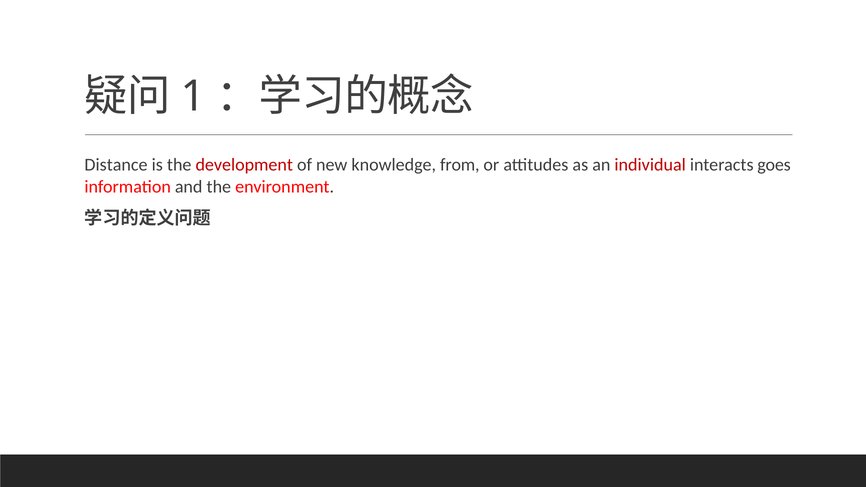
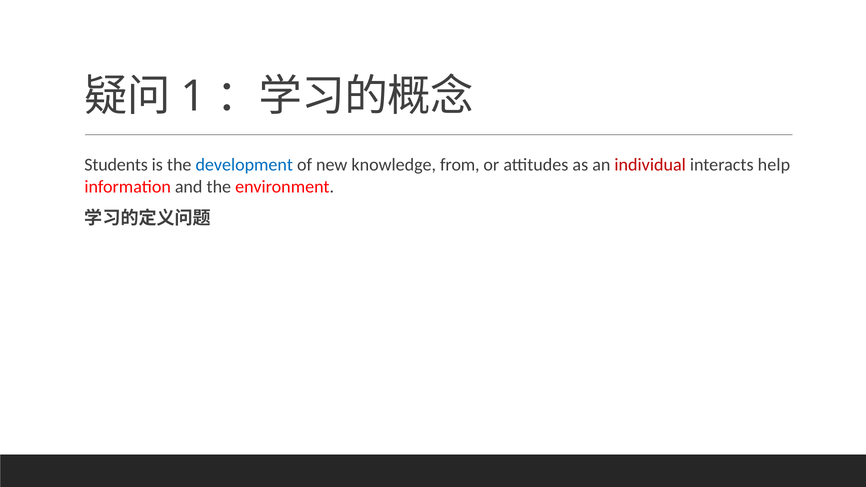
Distance: Distance -> Students (116, 165)
development colour: red -> blue (244, 165)
goes: goes -> help (774, 165)
